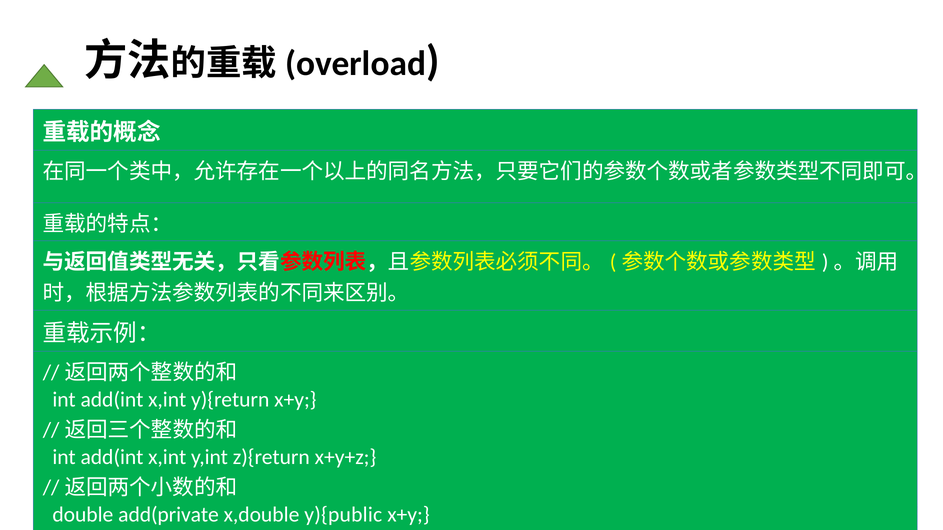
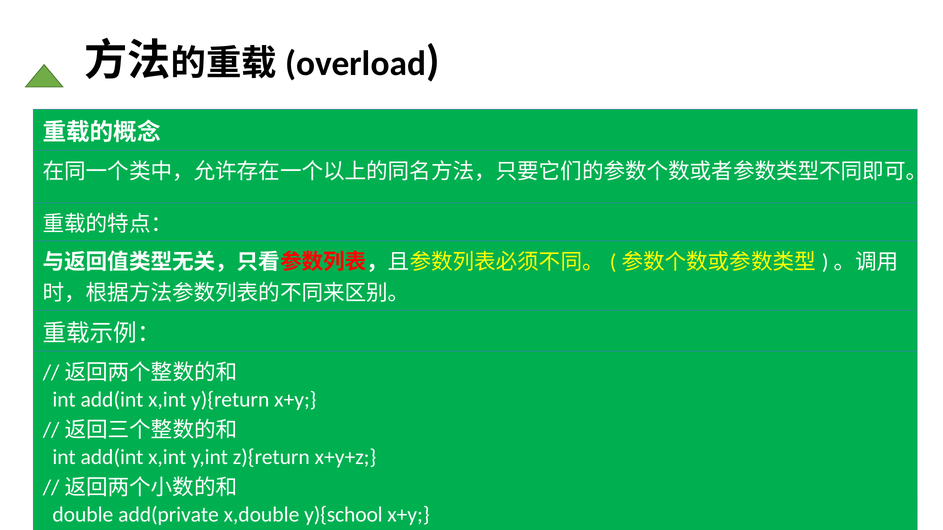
y){public: y){public -> y){school (343, 515)
